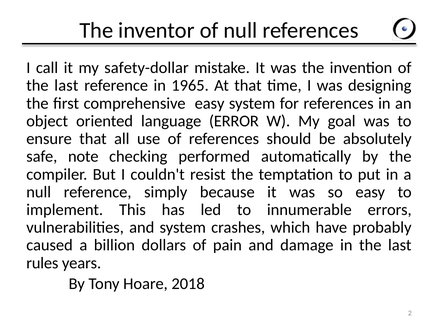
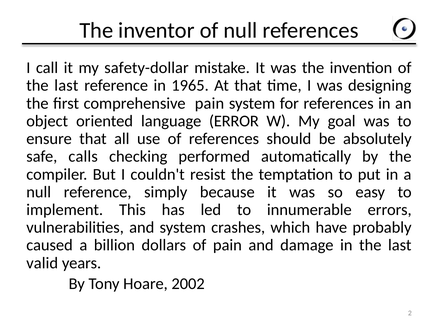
comprehensive easy: easy -> pain (209, 103)
note: note -> calls (83, 157)
rules: rules -> valid (42, 263)
2018: 2018 -> 2002 (188, 284)
